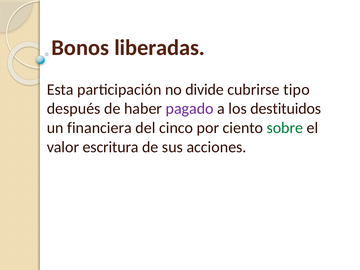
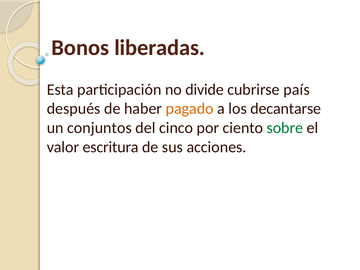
tipo: tipo -> país (297, 89)
pagado colour: purple -> orange (190, 109)
destituidos: destituidos -> decantarse (286, 109)
financiera: financiera -> conjuntos (99, 128)
